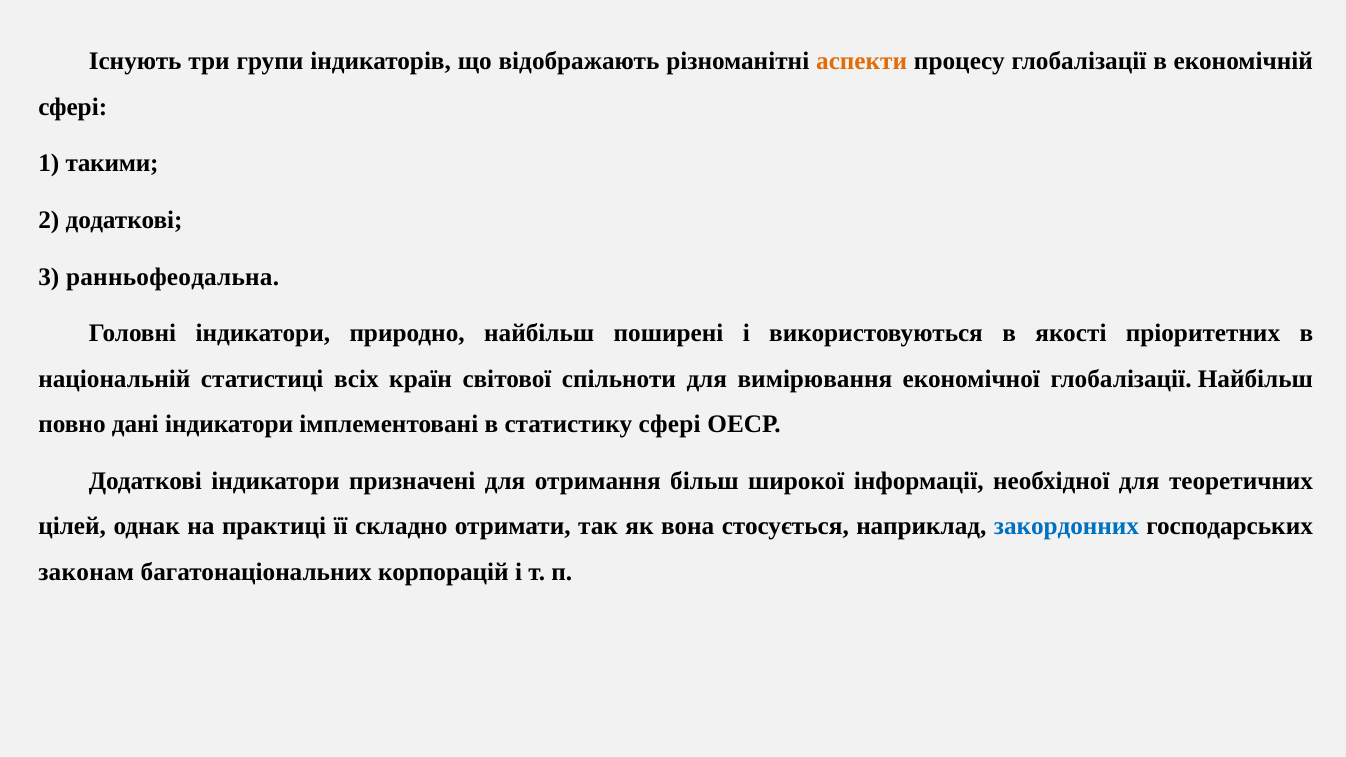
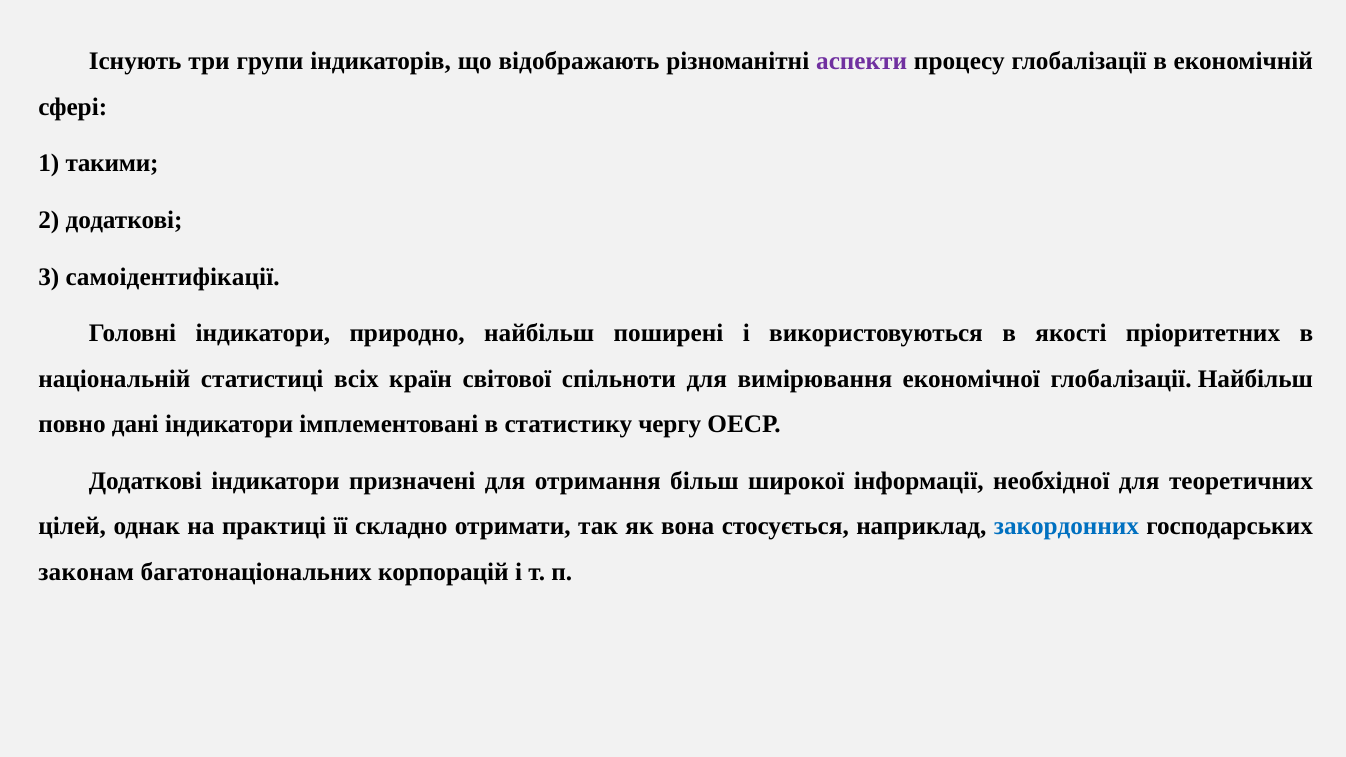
аспекти colour: orange -> purple (862, 62)
ранньофеодальна: ранньофеодальна -> самоідентифікації (173, 277)
статистику сфері: сфері -> чергу (670, 424)
